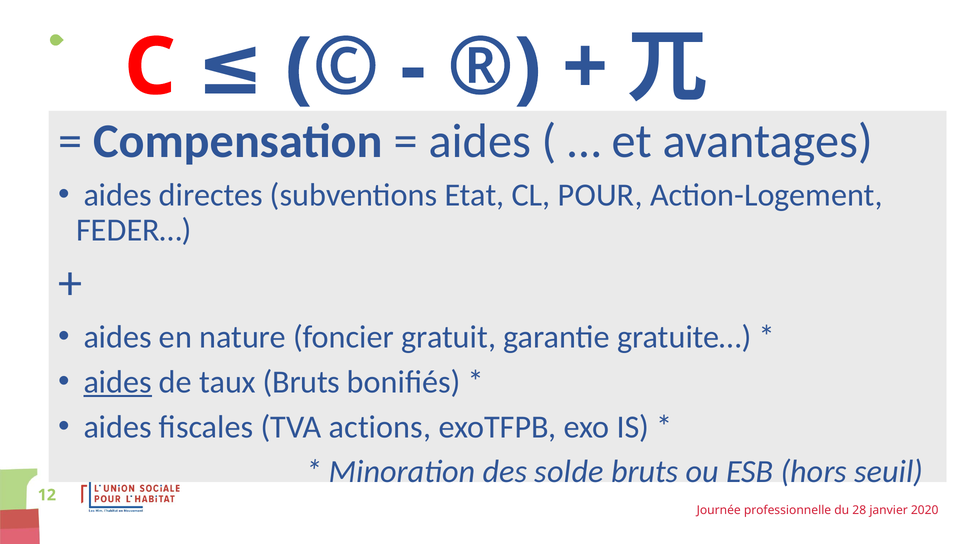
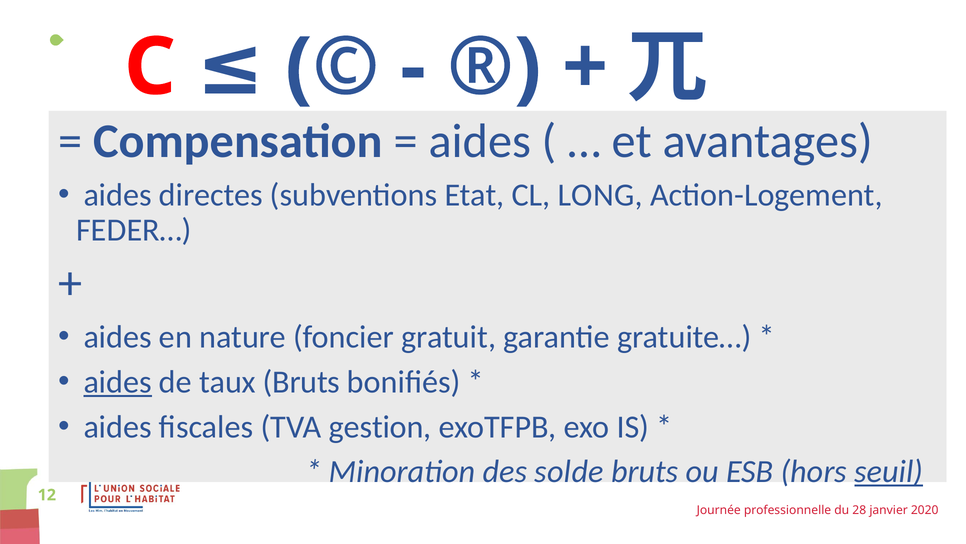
POUR: POUR -> LONG (600, 195)
actions: actions -> gestion (380, 426)
seuil underline: none -> present (889, 471)
